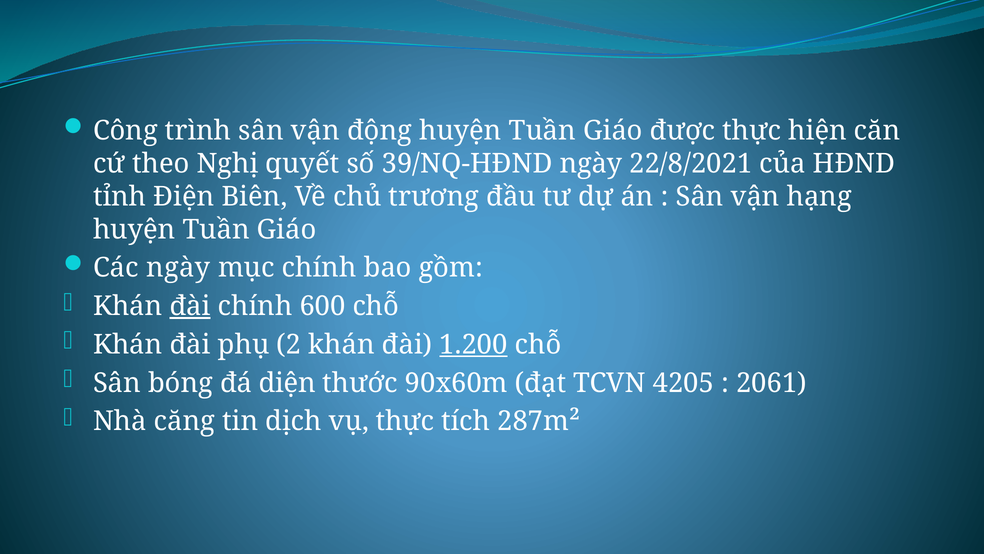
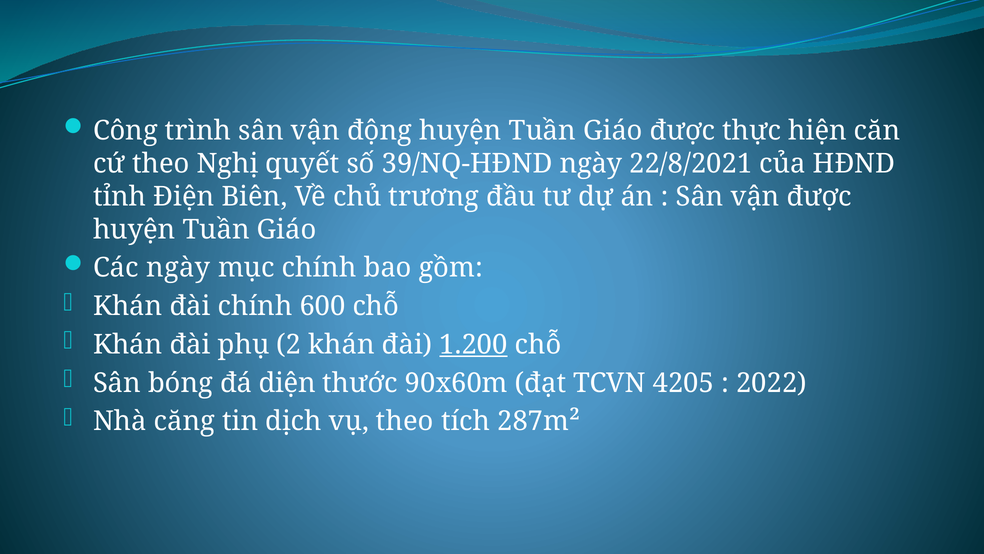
vận hạng: hạng -> được (819, 197)
đài underline: present -> none (190, 306)
2061: 2061 -> 2022 (771, 383)
vụ thực: thực -> theo (405, 421)
